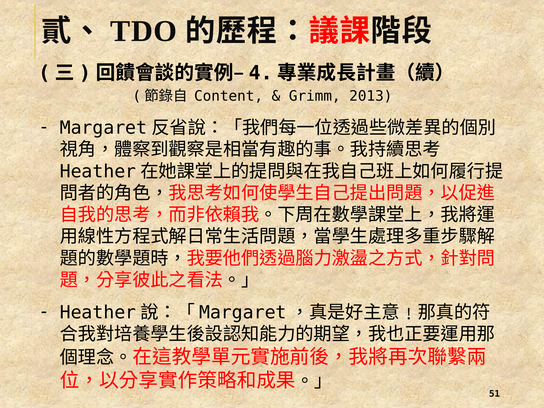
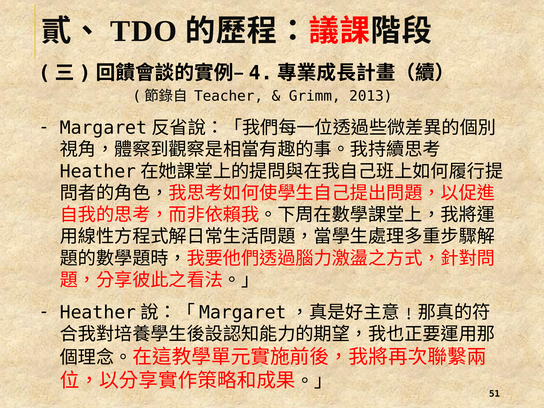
Content: Content -> Teacher (229, 96)
